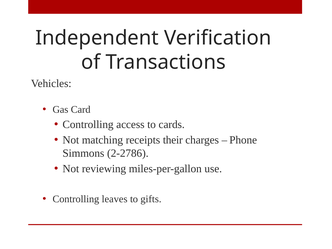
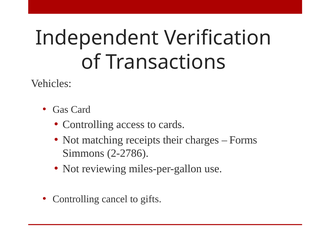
Phone: Phone -> Forms (243, 140)
leaves: leaves -> cancel (115, 199)
